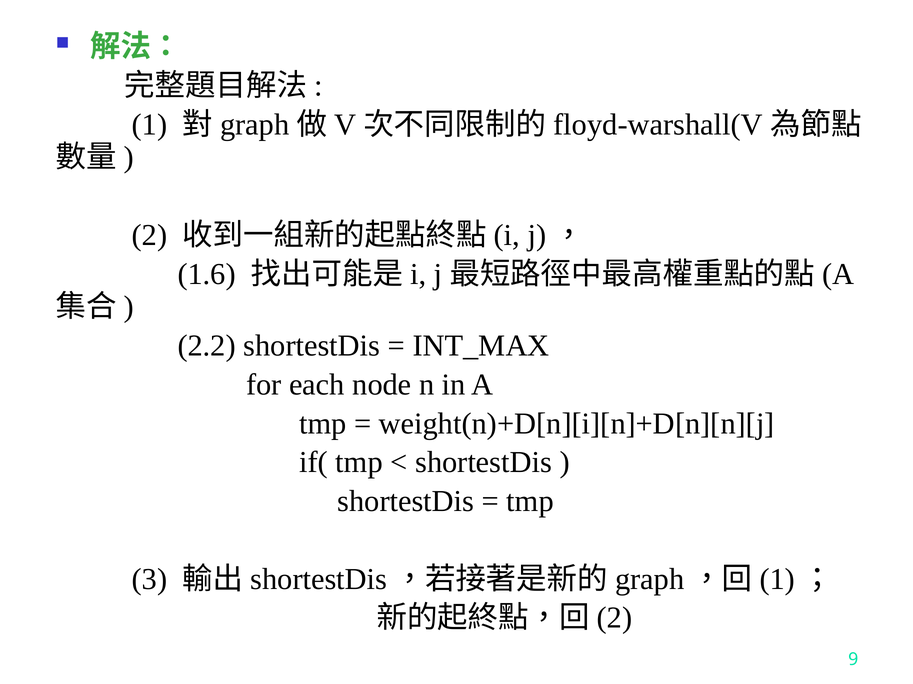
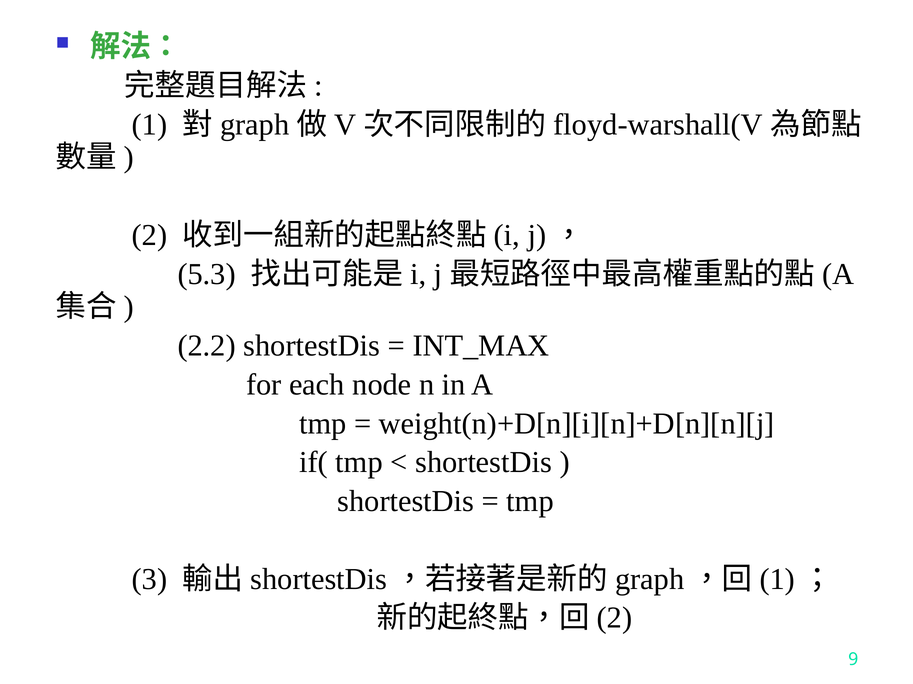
1.6: 1.6 -> 5.3 (207, 274)
